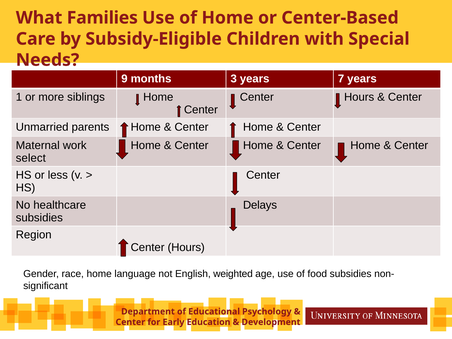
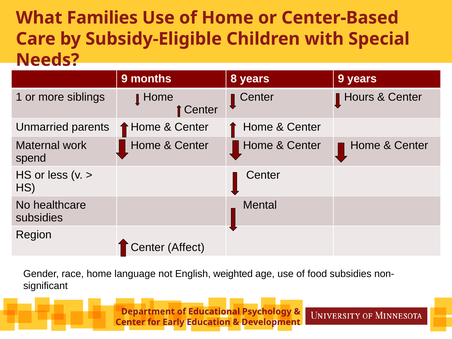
3: 3 -> 8 (234, 79)
years 7: 7 -> 9 (341, 79)
select: select -> spend (31, 158)
Delays: Delays -> Mental (260, 205)
Hours: Hours -> Affect (186, 247)
